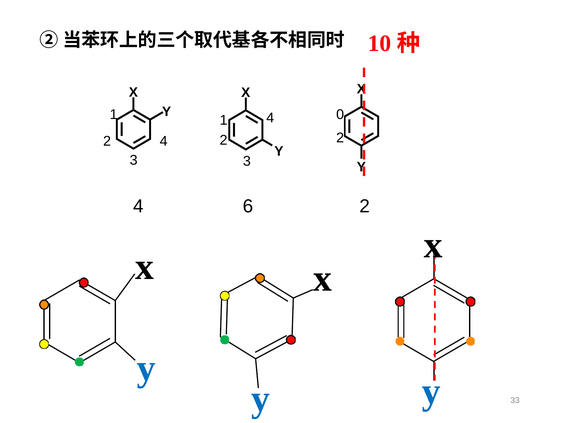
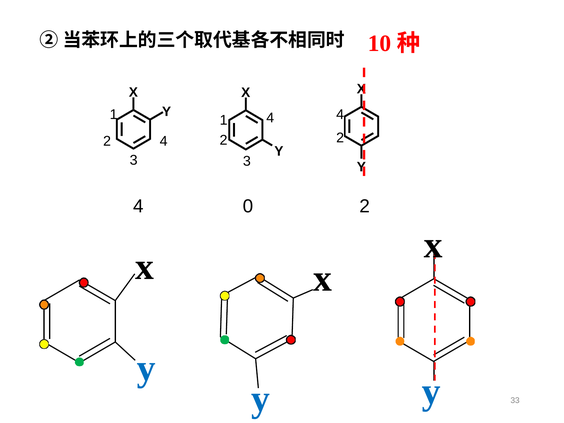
0: 0 -> 4 (340, 115)
6: 6 -> 0 (248, 206)
